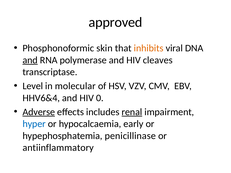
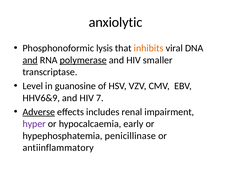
approved: approved -> anxiolytic (115, 22)
skin: skin -> lysis (105, 48)
polymerase underline: none -> present (83, 60)
cleaves: cleaves -> smaller (158, 60)
molecular: molecular -> guanosine (75, 86)
HHV6&4: HHV6&4 -> HHV6&9 (41, 98)
0: 0 -> 7 (100, 98)
renal underline: present -> none (132, 112)
hyper colour: blue -> purple (34, 124)
